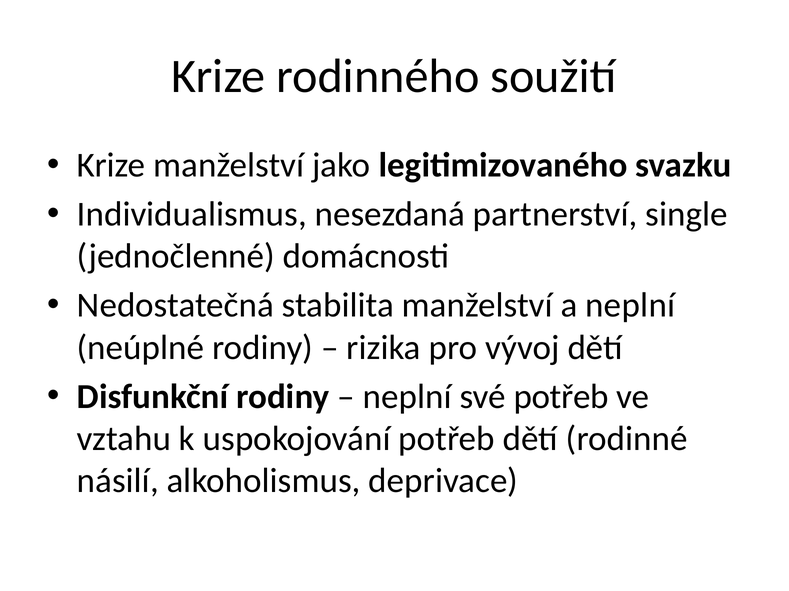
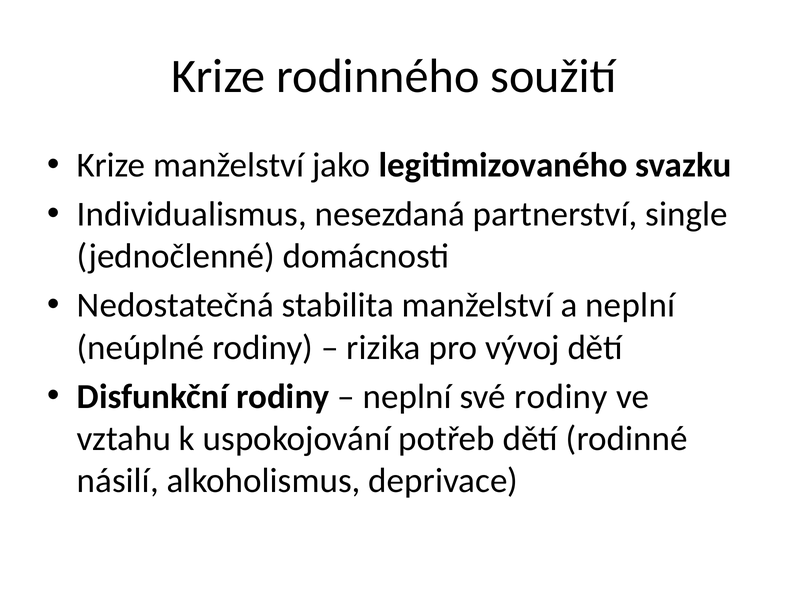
své potřeb: potřeb -> rodiny (561, 397)
